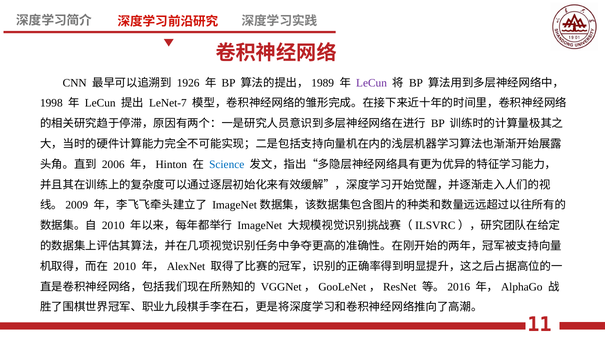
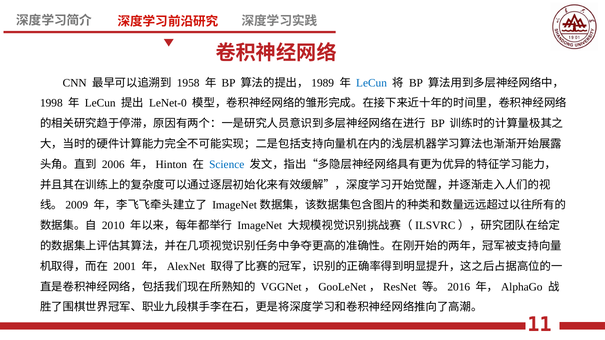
1926: 1926 -> 1958 (188, 83)
LeCun colour: purple -> blue (372, 83)
LeNet-7: LeNet-7 -> LeNet-0 (168, 103)
2010: 2010 -> 2001 (125, 267)
